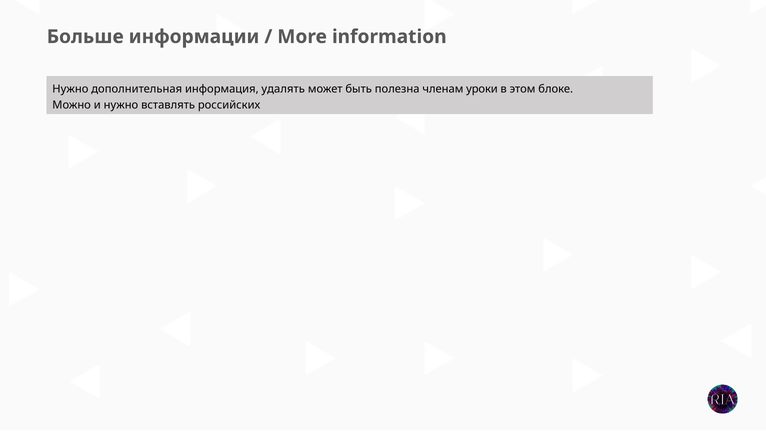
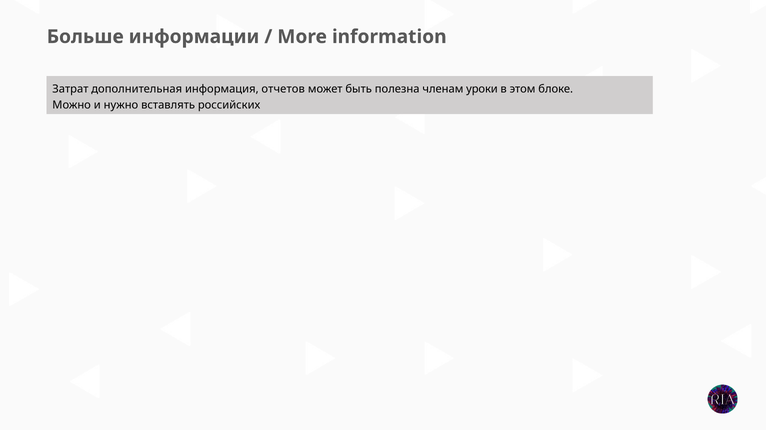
Нужно: Нужно -> Затрат (70, 89)
удалять: удалять -> отчетов (283, 89)
